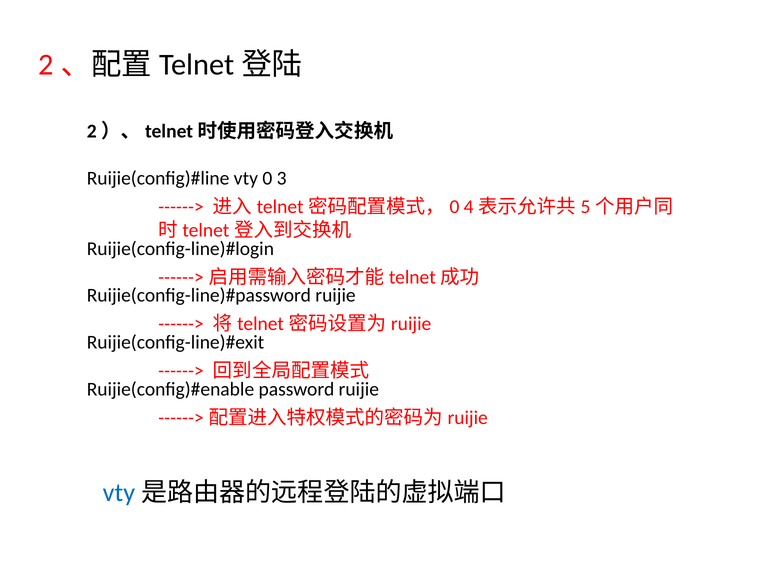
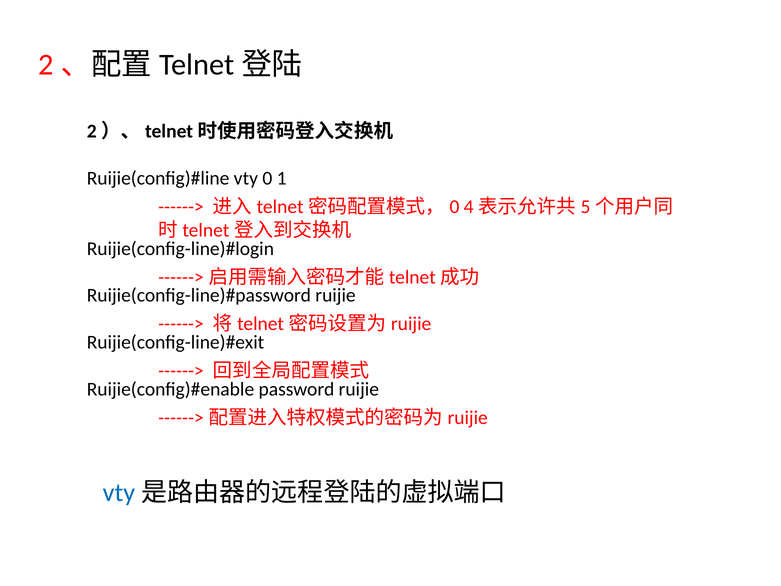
3: 3 -> 1 (282, 178)
